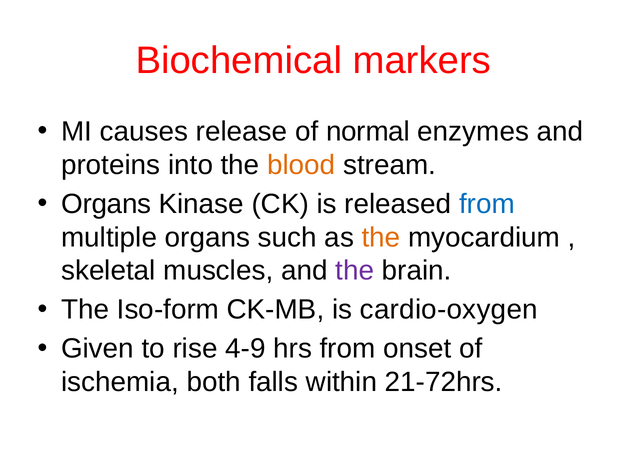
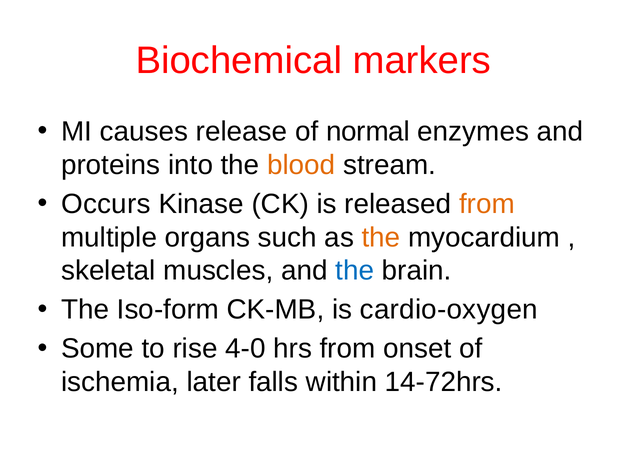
Organs: Organs -> Occurs (106, 204)
from colour: blue -> orange (487, 204)
the colour: purple -> blue (355, 271)
Given: Given -> Some (98, 349)
4-9: 4-9 -> 4-0 (245, 349)
both: both -> later (214, 382)
21-72hrs: 21-72hrs -> 14-72hrs (444, 382)
